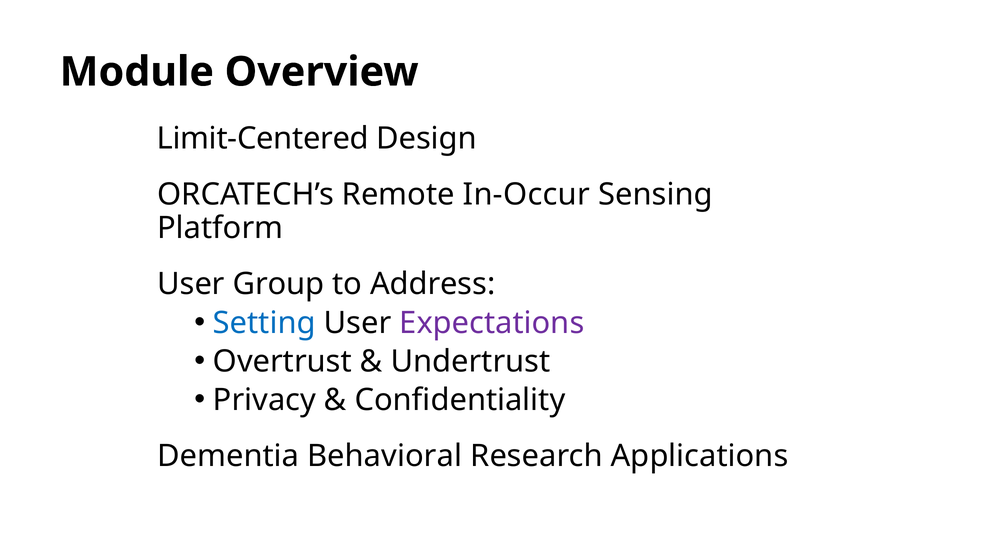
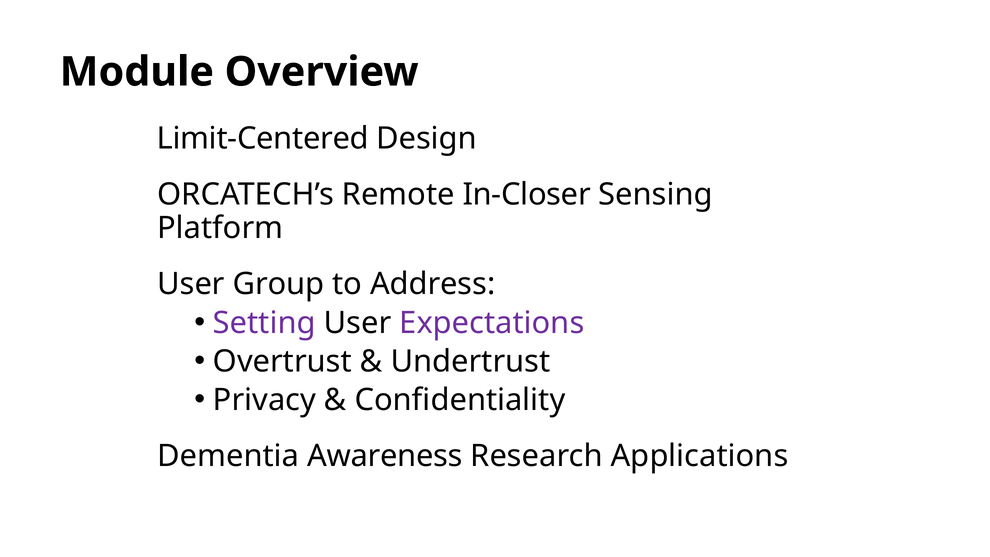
In-Occur: In-Occur -> In-Closer (527, 195)
Setting colour: blue -> purple (264, 323)
Behavioral: Behavioral -> Awareness (385, 456)
